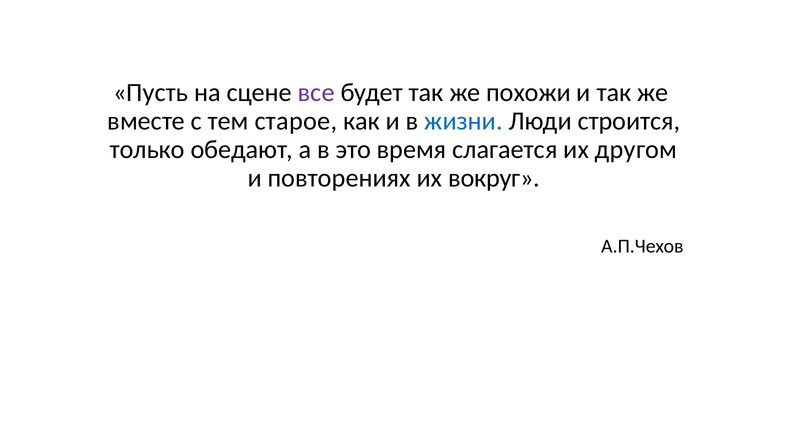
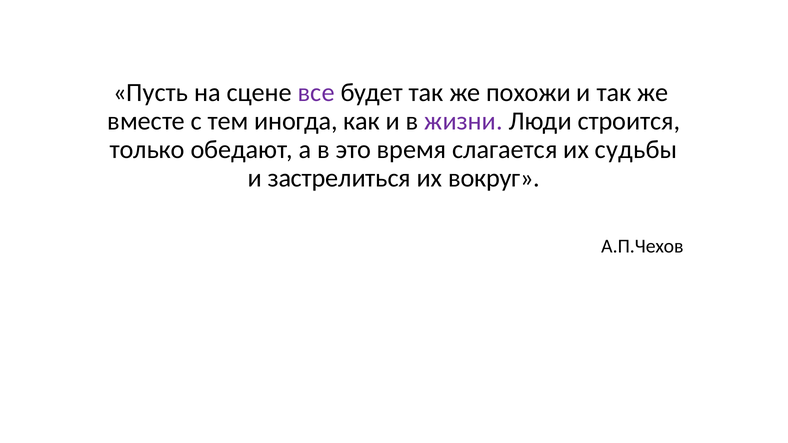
старое: старое -> иногда (296, 121)
жизни colour: blue -> purple (464, 121)
другом: другом -> судьбы (636, 150)
повторениях: повторениях -> застрелиться (339, 178)
